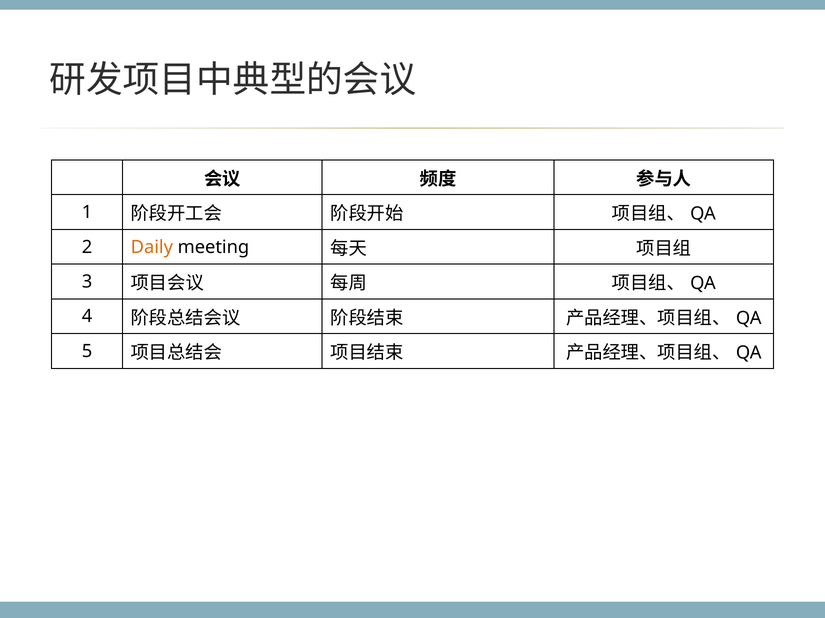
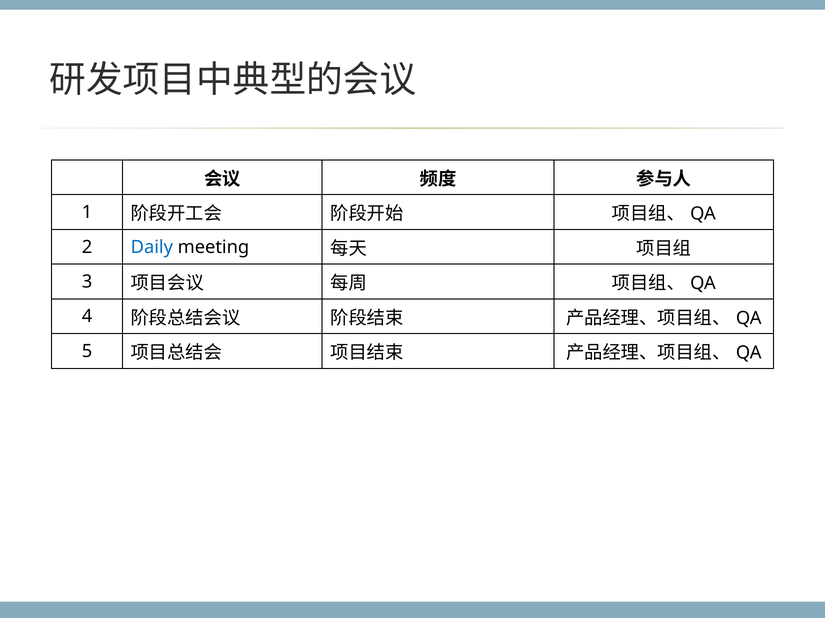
Daily colour: orange -> blue (152, 247)
